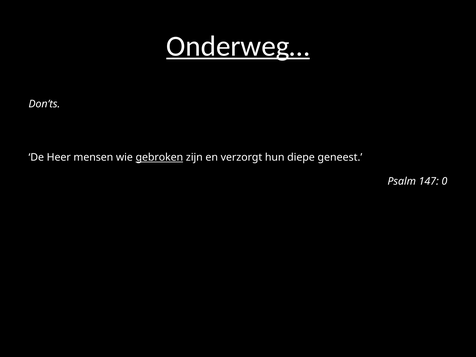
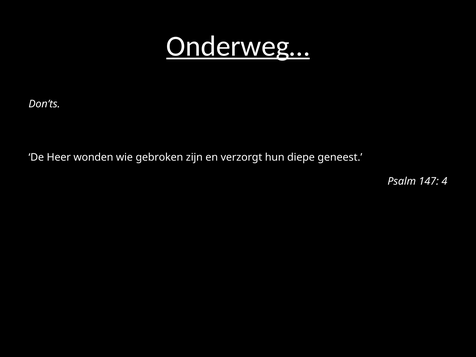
mensen: mensen -> wonden (93, 157)
gebroken underline: present -> none (159, 157)
0: 0 -> 4 (444, 181)
